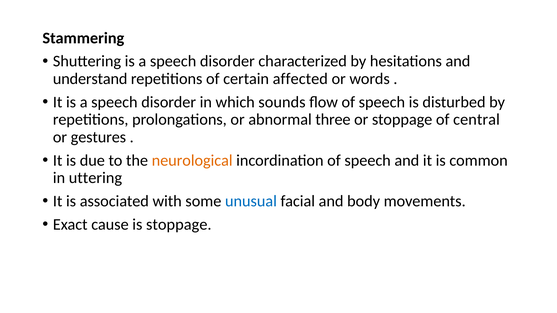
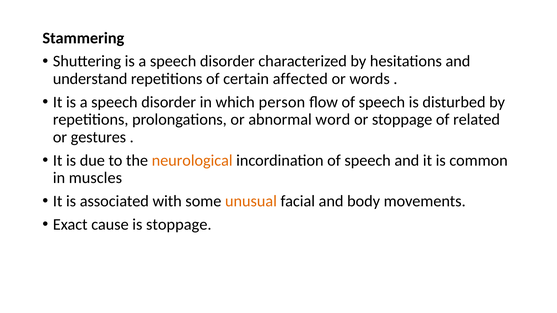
sounds: sounds -> person (282, 102)
three: three -> word (333, 120)
central: central -> related (477, 120)
uttering: uttering -> muscles (95, 178)
unusual colour: blue -> orange (251, 201)
